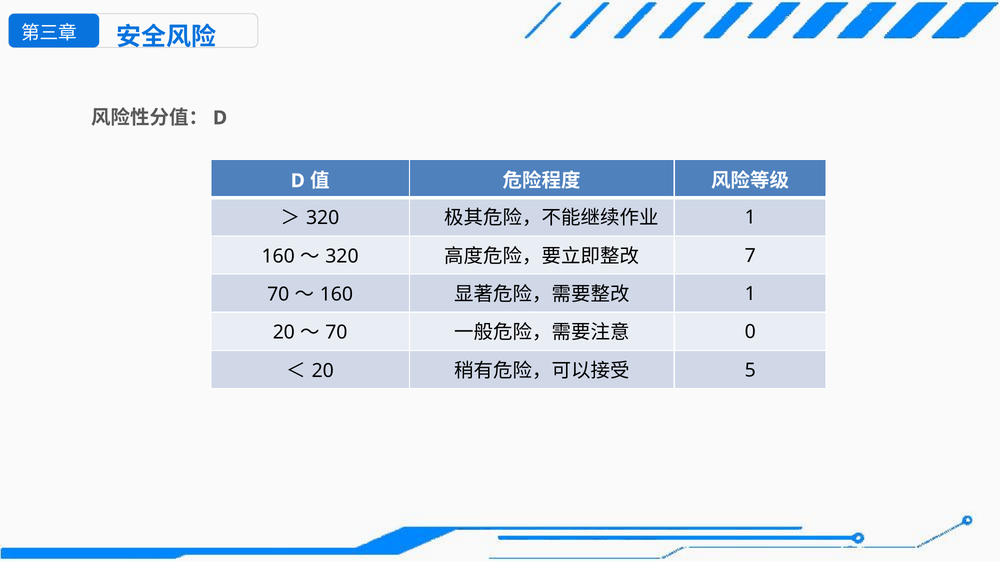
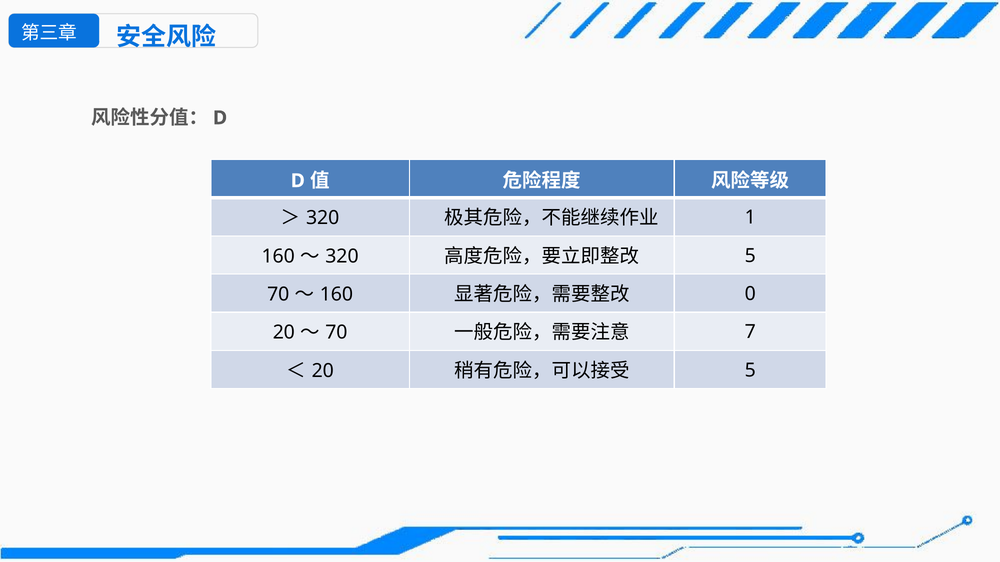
7: 7 -> 5 (750, 256)
1: 1 -> 0 (750, 294)
0: 0 -> 7 (750, 332)
